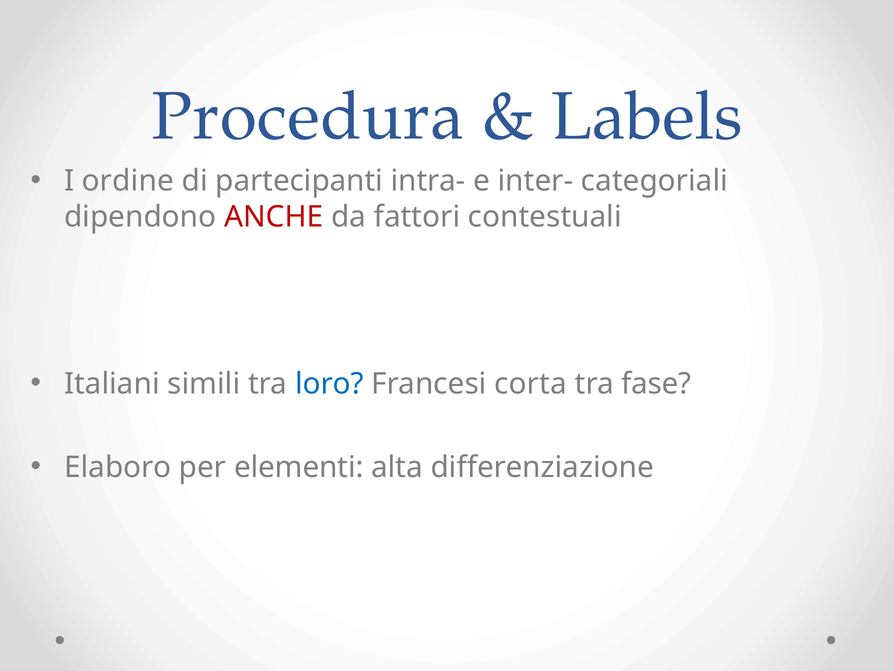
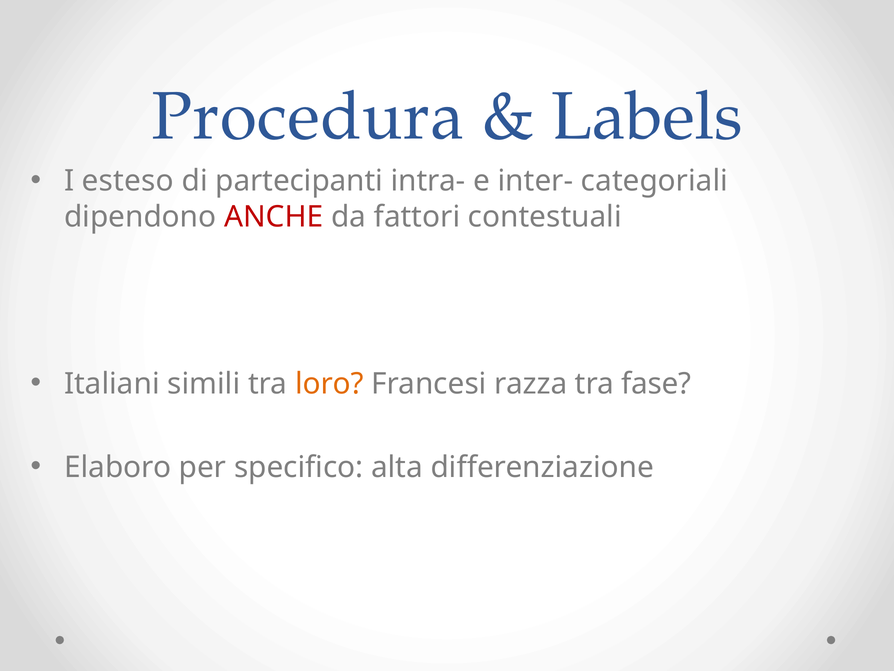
ordine: ordine -> esteso (128, 181)
loro colour: blue -> orange (329, 383)
corta: corta -> razza (531, 383)
elementi: elementi -> specifico (299, 467)
